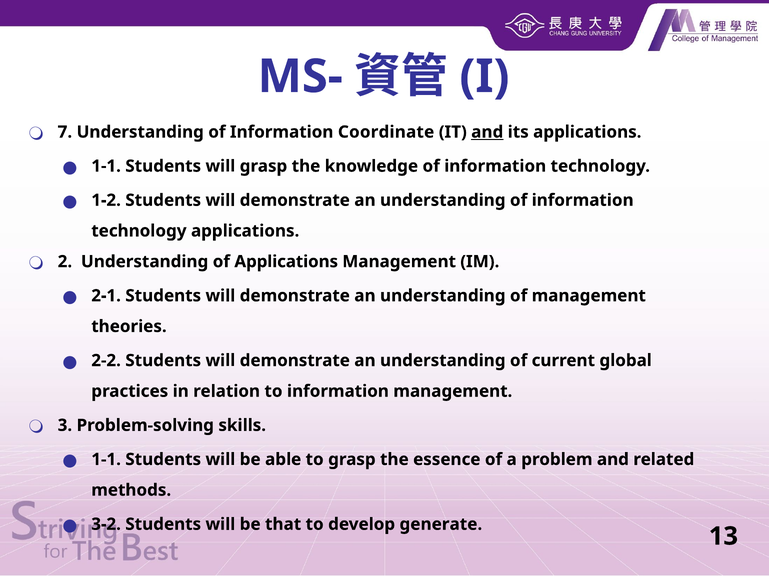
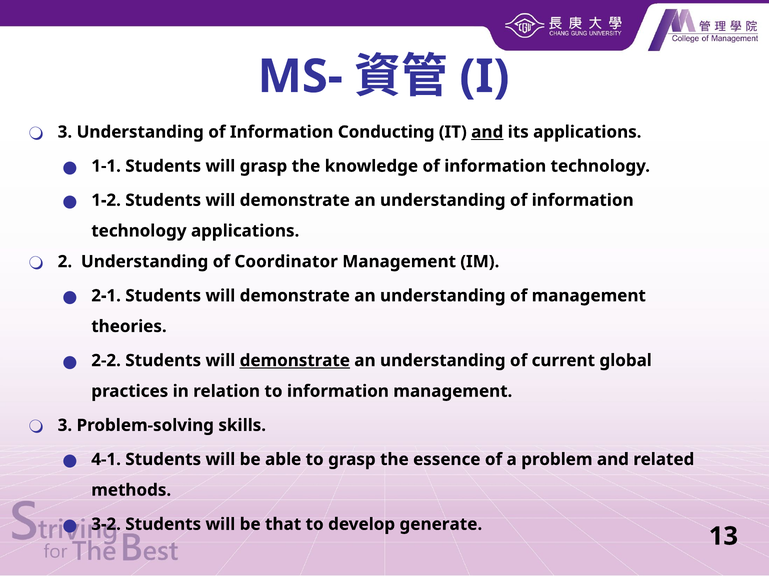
7: 7 -> 3 (65, 132)
Coordinate: Coordinate -> Conducting (386, 132)
of Applications: Applications -> Coordinator (286, 262)
demonstrate underline: none -> present (295, 361)
1-1: 1-1 -> 4-1 (106, 460)
